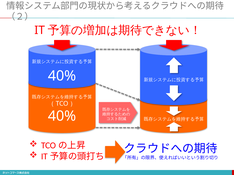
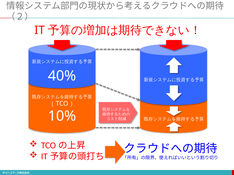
40%: 40% -> 10% (62, 116)
